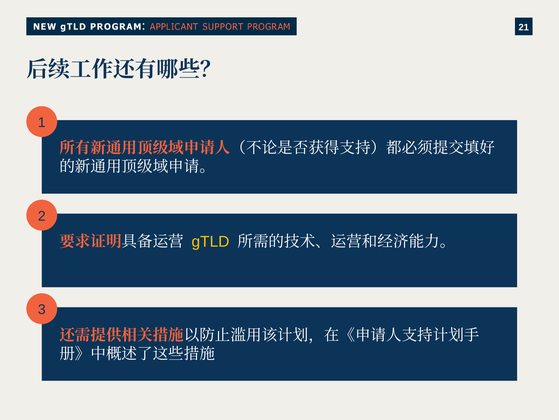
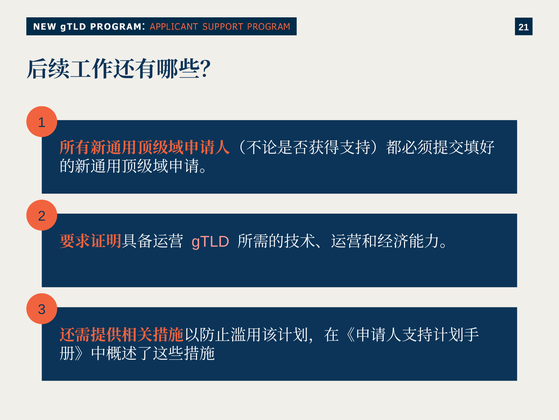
gTLD colour: yellow -> pink (210, 241)
